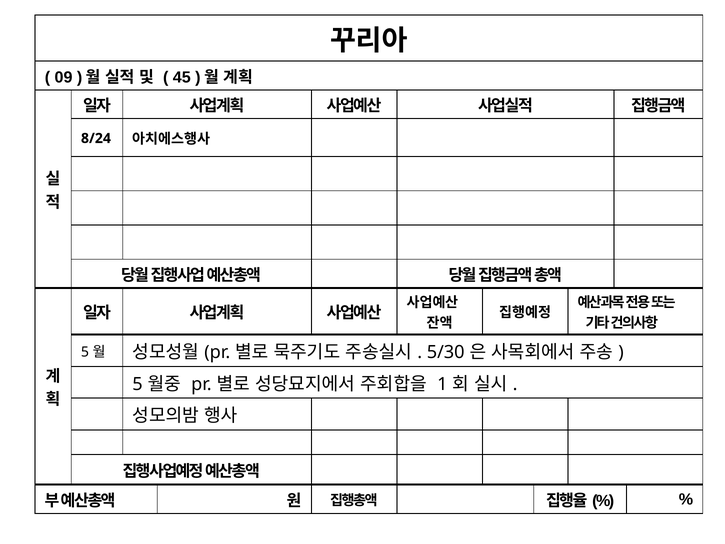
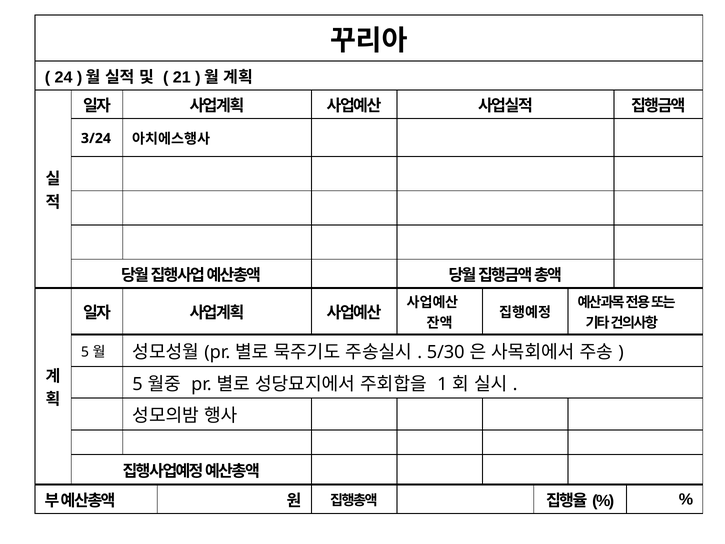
09: 09 -> 24 (64, 77)
45: 45 -> 21 (182, 77)
8/24: 8/24 -> 3/24 (96, 138)
